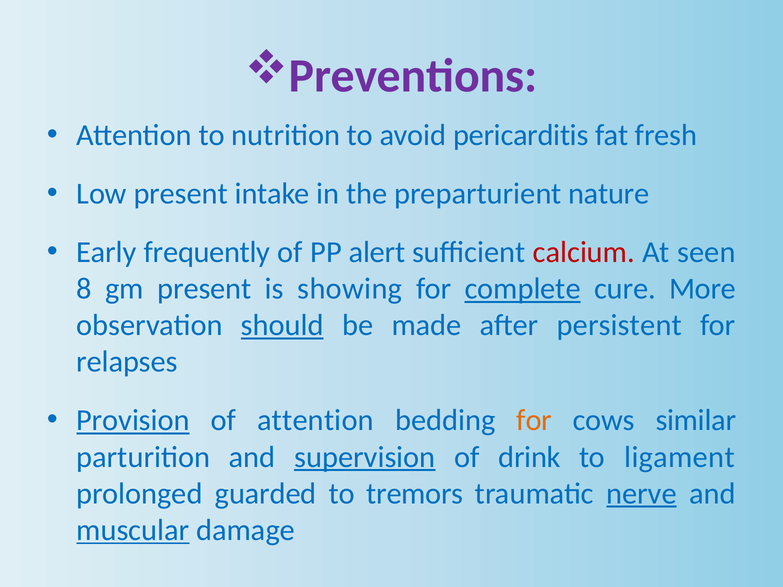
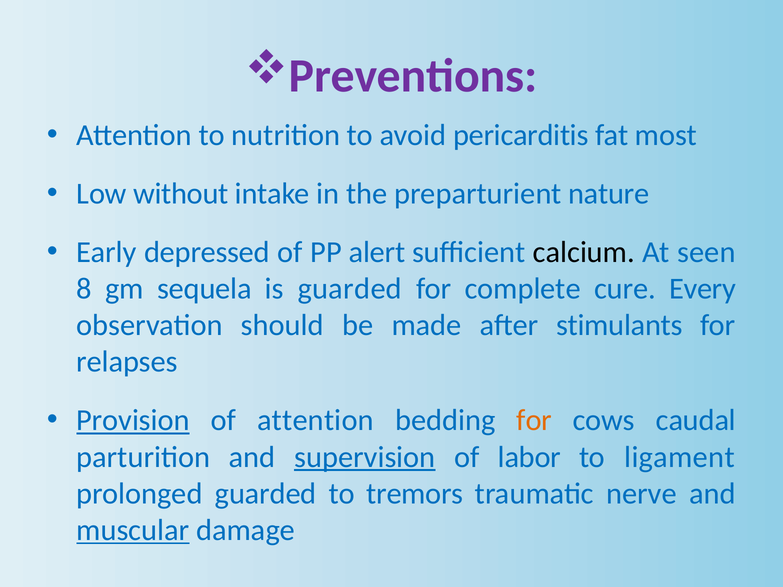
fresh: fresh -> most (666, 135)
Low present: present -> without (181, 194)
frequently: frequently -> depressed (207, 252)
calcium colour: red -> black (584, 252)
gm present: present -> sequela (204, 289)
is showing: showing -> guarded (350, 289)
complete underline: present -> none (523, 289)
More: More -> Every (702, 289)
should underline: present -> none (282, 325)
persistent: persistent -> stimulants (619, 325)
similar: similar -> caudal (696, 421)
drink: drink -> labor (529, 457)
nerve underline: present -> none (642, 494)
